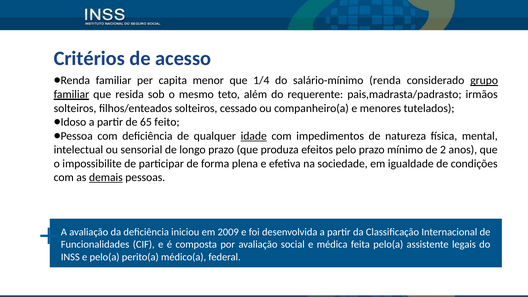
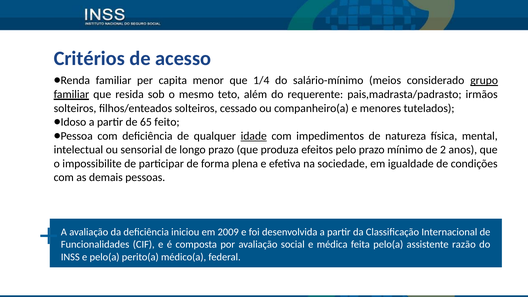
renda: renda -> meios (385, 80)
demais underline: present -> none (106, 177)
legais: legais -> razão (464, 244)
